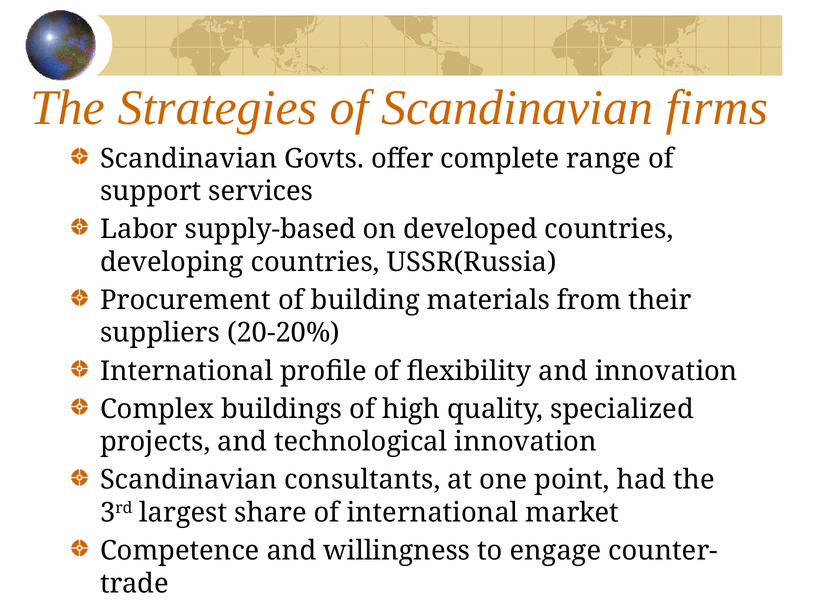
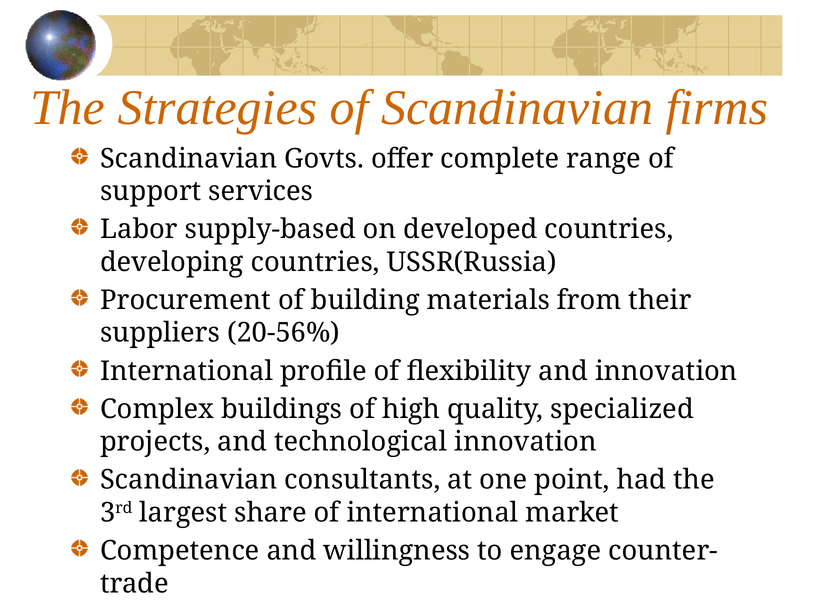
20-20%: 20-20% -> 20-56% (284, 333)
